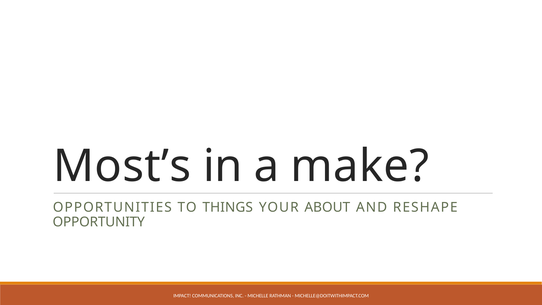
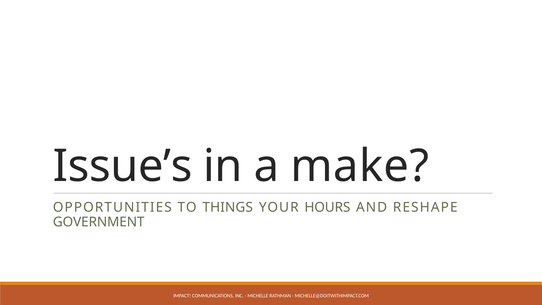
Most’s: Most’s -> Issue’s (123, 166)
ABOUT: ABOUT -> HOURS (327, 207)
OPPORTUNITY: OPPORTUNITY -> GOVERNMENT (99, 222)
